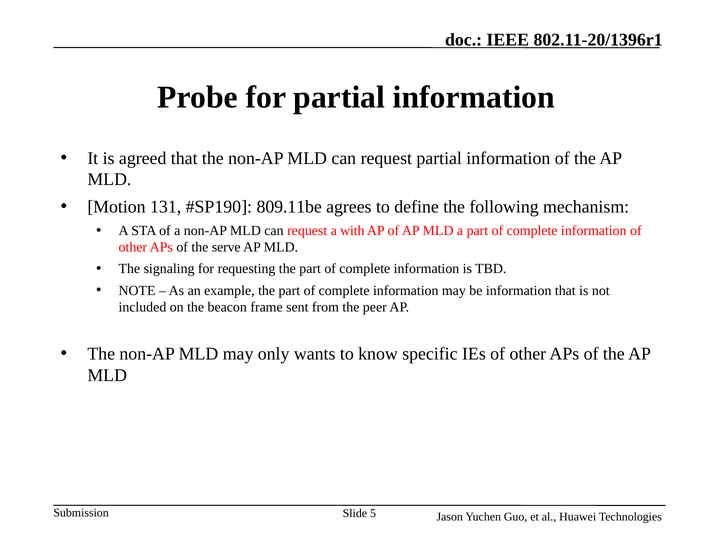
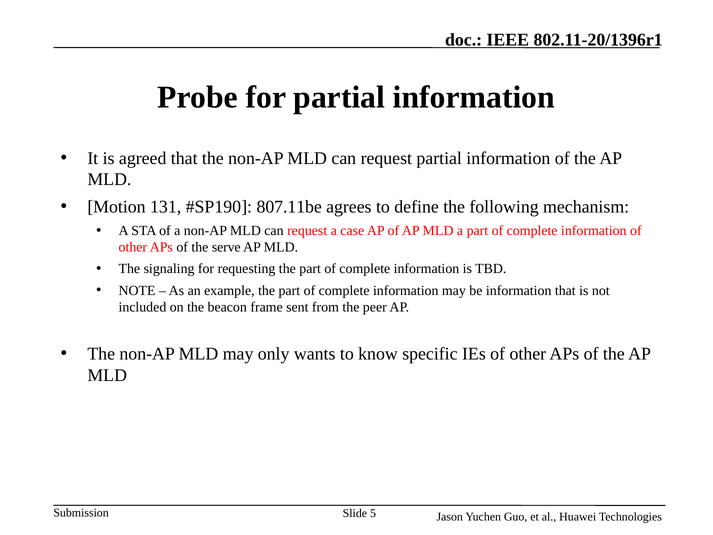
809.11be: 809.11be -> 807.11be (289, 207)
with: with -> case (352, 231)
